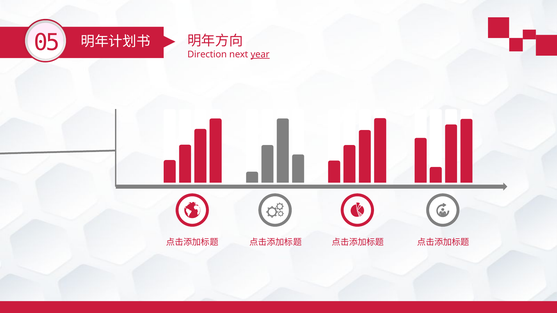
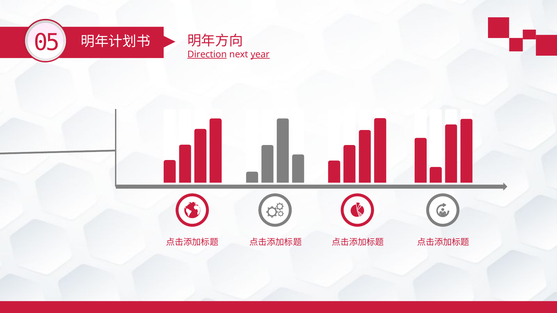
Direction underline: none -> present (207, 54)
